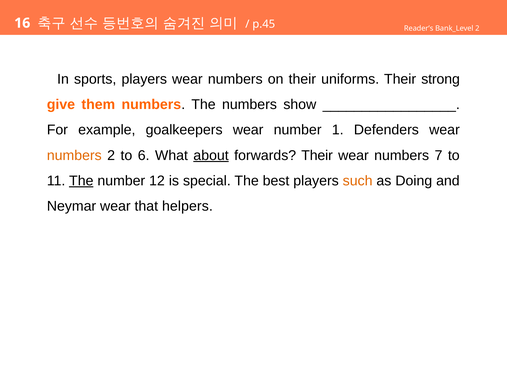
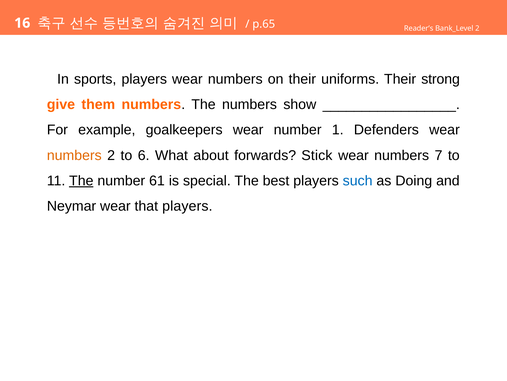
p.45: p.45 -> p.65 (264, 24)
about underline: present -> none (211, 155)
forwards Their: Their -> Stick (317, 155)
12: 12 -> 61 (157, 180)
such colour: orange -> blue (358, 180)
that helpers: helpers -> players (187, 206)
